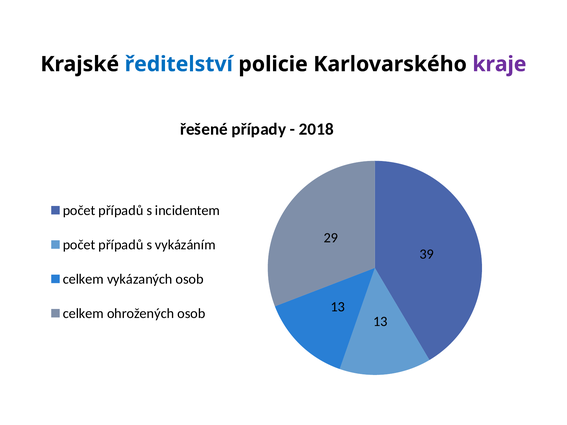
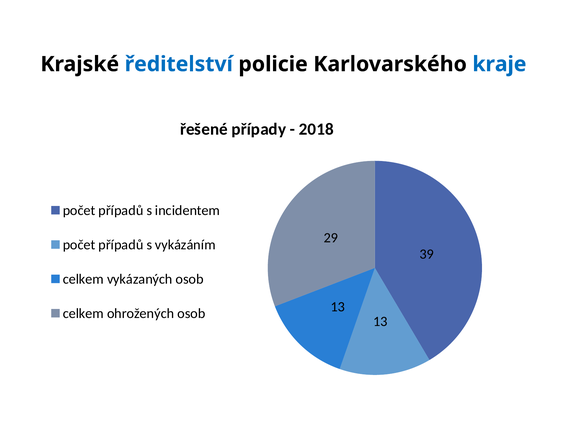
kraje colour: purple -> blue (499, 64)
